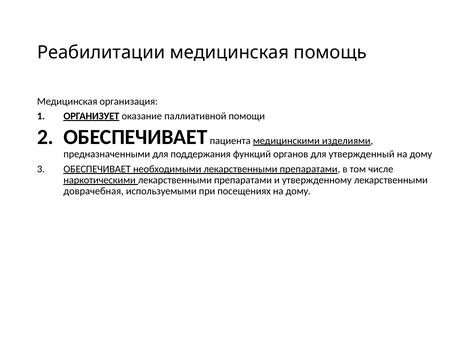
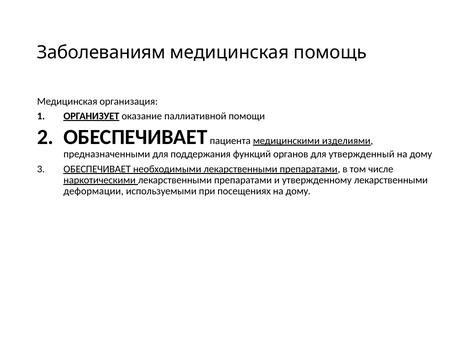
Реабилитации: Реабилитации -> Заболеваниям (101, 53)
доврачебная: доврачебная -> деформации (94, 191)
